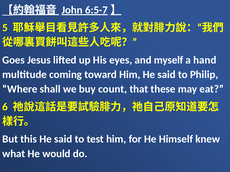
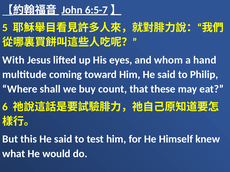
Goes: Goes -> With (13, 60)
myself: myself -> whom (168, 60)
